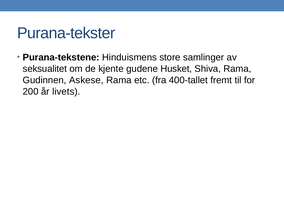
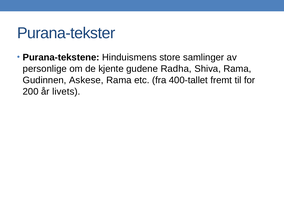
seksualitet: seksualitet -> personlige (45, 69)
Husket: Husket -> Radha (176, 69)
